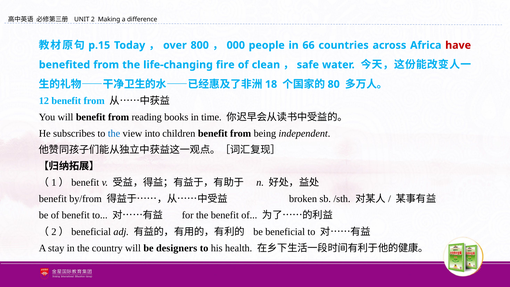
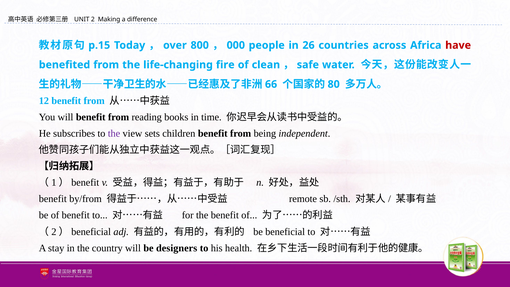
66: 66 -> 26 (309, 45)
18: 18 -> 66 (271, 84)
the colour: blue -> purple (114, 134)
into: into -> sets (152, 134)
broken: broken -> remote (303, 199)
